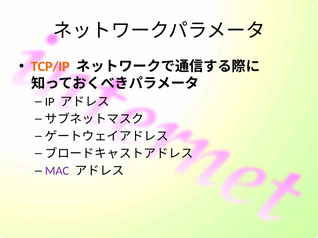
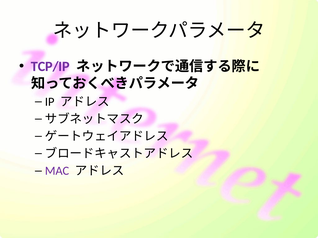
TCP/IP colour: orange -> purple (50, 67)
